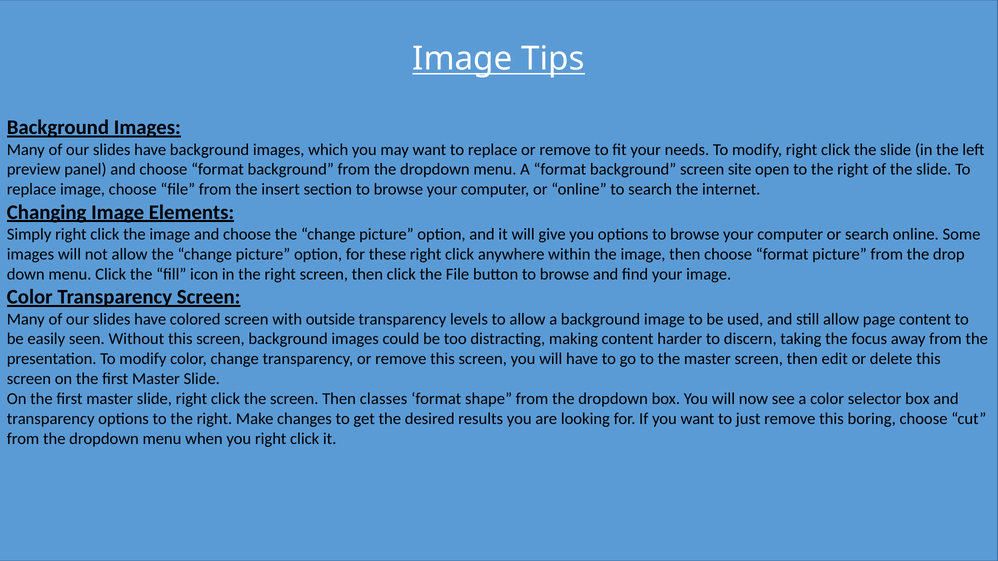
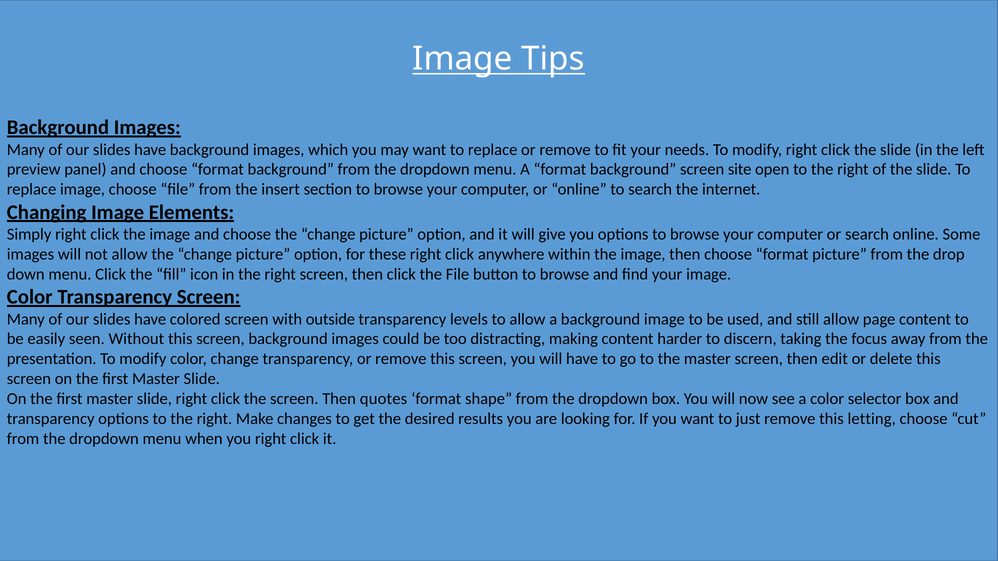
classes: classes -> quotes (384, 399)
boring: boring -> letting (872, 419)
